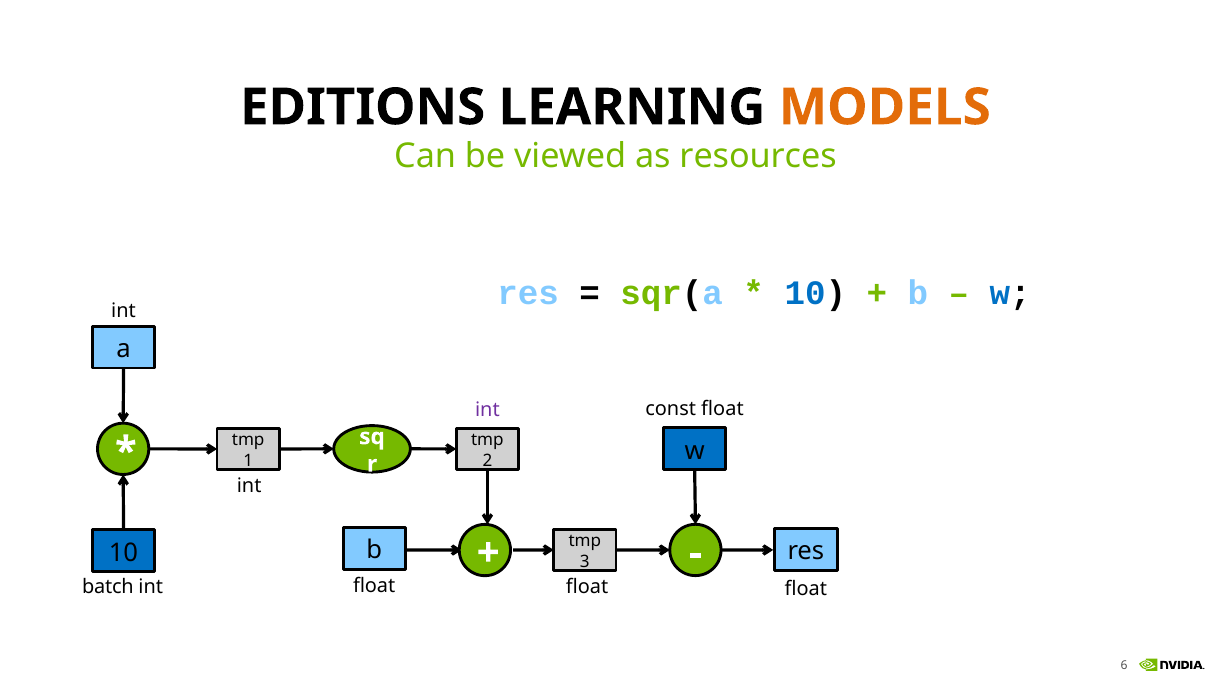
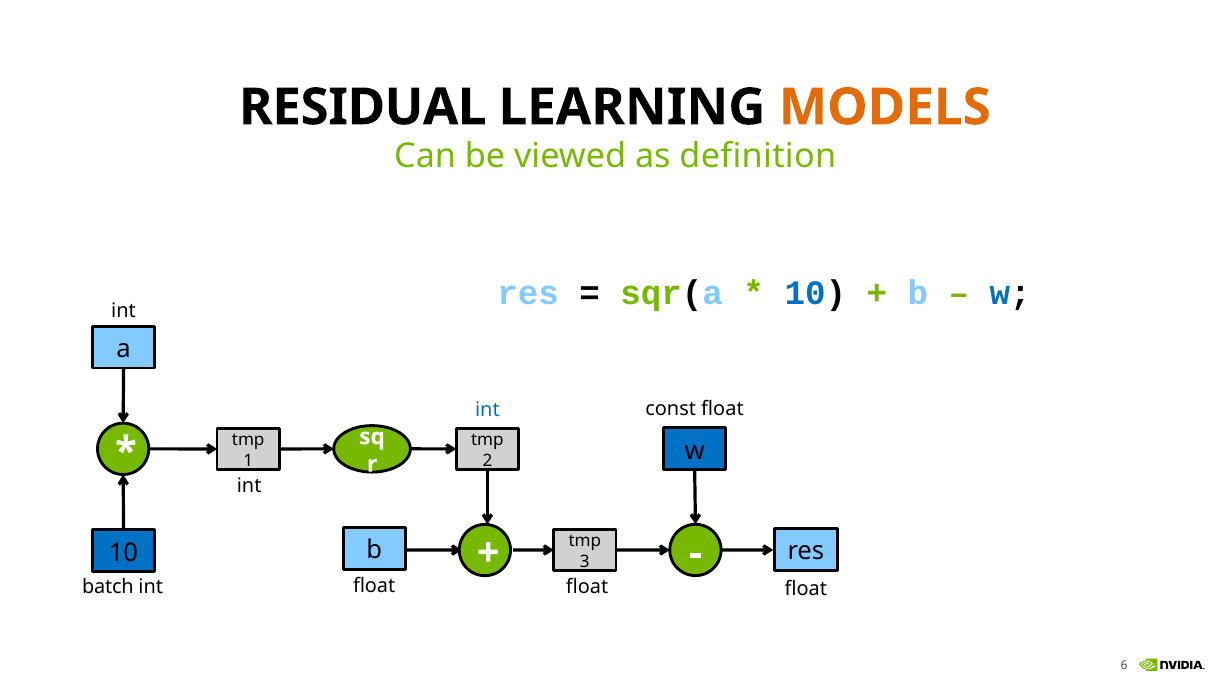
EDITIONS: EDITIONS -> RESIDUAL (363, 107)
resources: resources -> definition (758, 156)
int colour: purple -> blue (487, 410)
